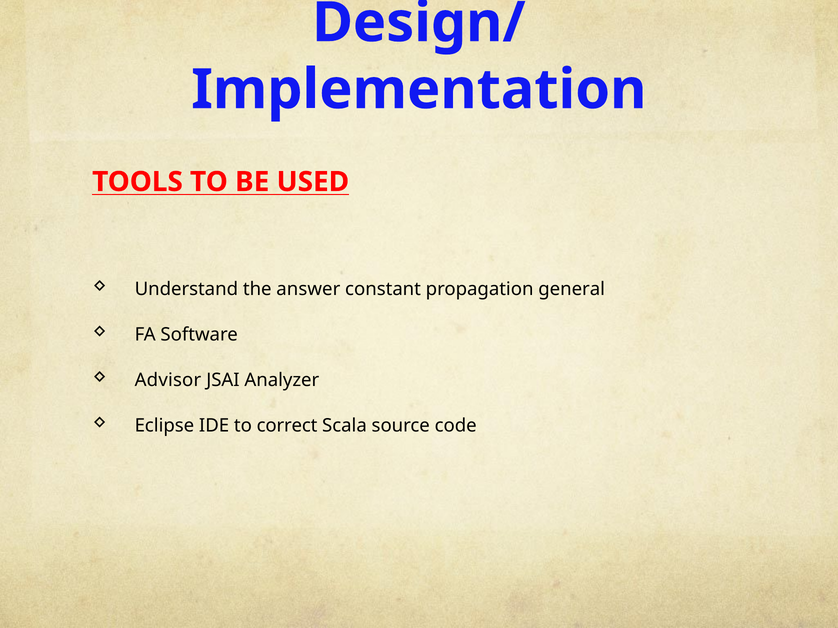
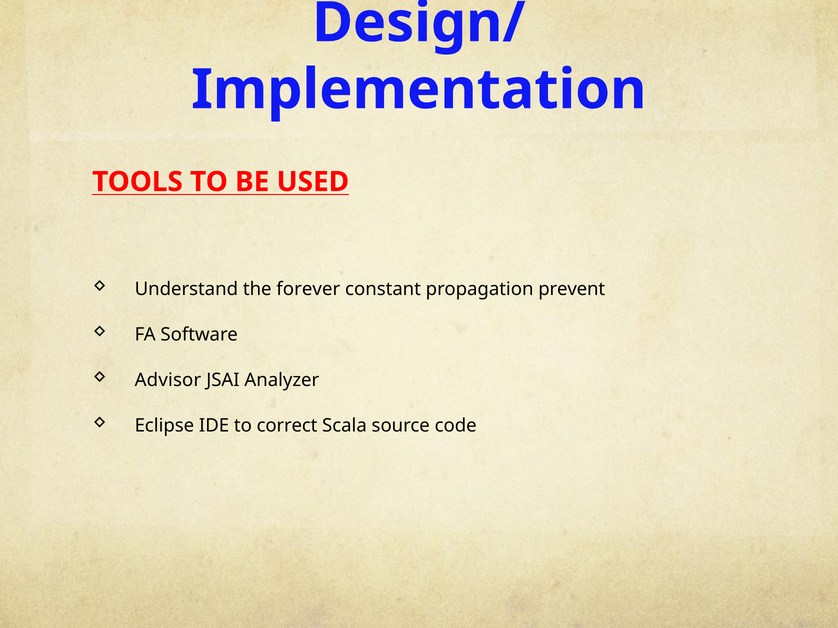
answer: answer -> forever (308, 289)
general: general -> prevent (572, 289)
